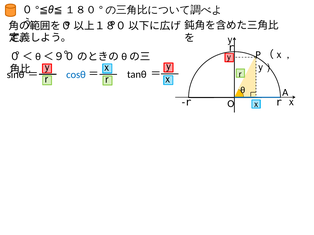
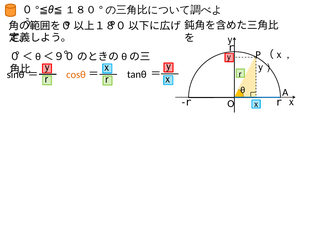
cosθ colour: blue -> orange (76, 75)
